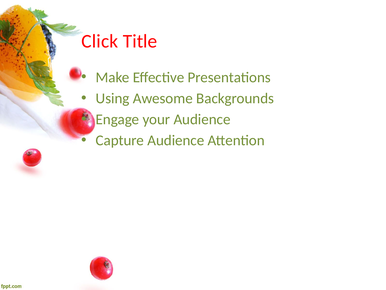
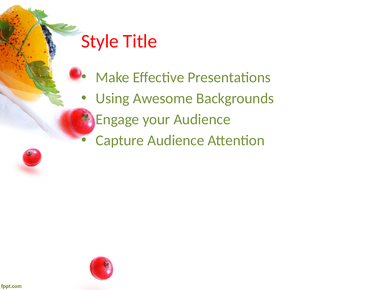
Click: Click -> Style (100, 41)
